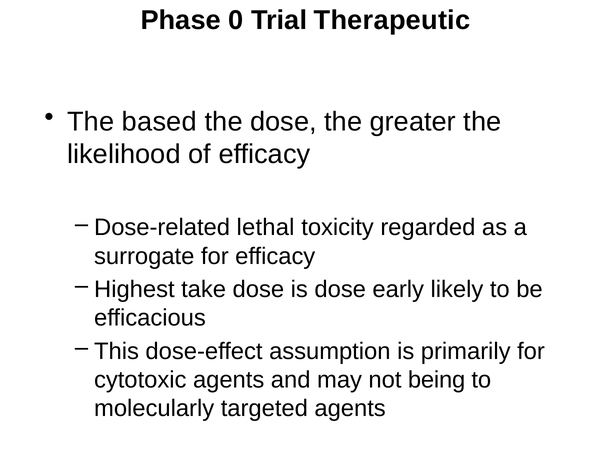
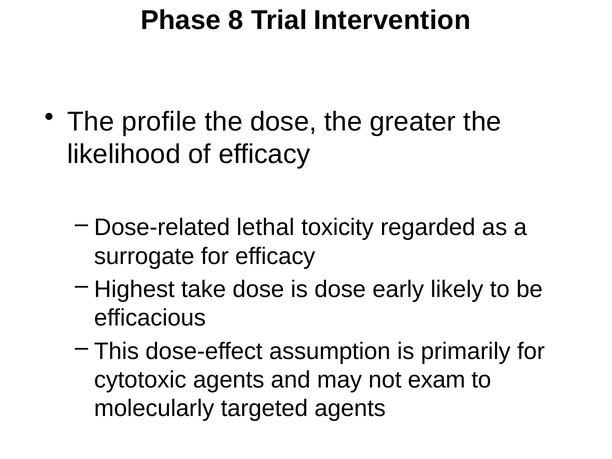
0: 0 -> 8 (236, 20)
Therapeutic: Therapeutic -> Intervention (392, 20)
based: based -> profile (159, 122)
being: being -> exam (437, 380)
